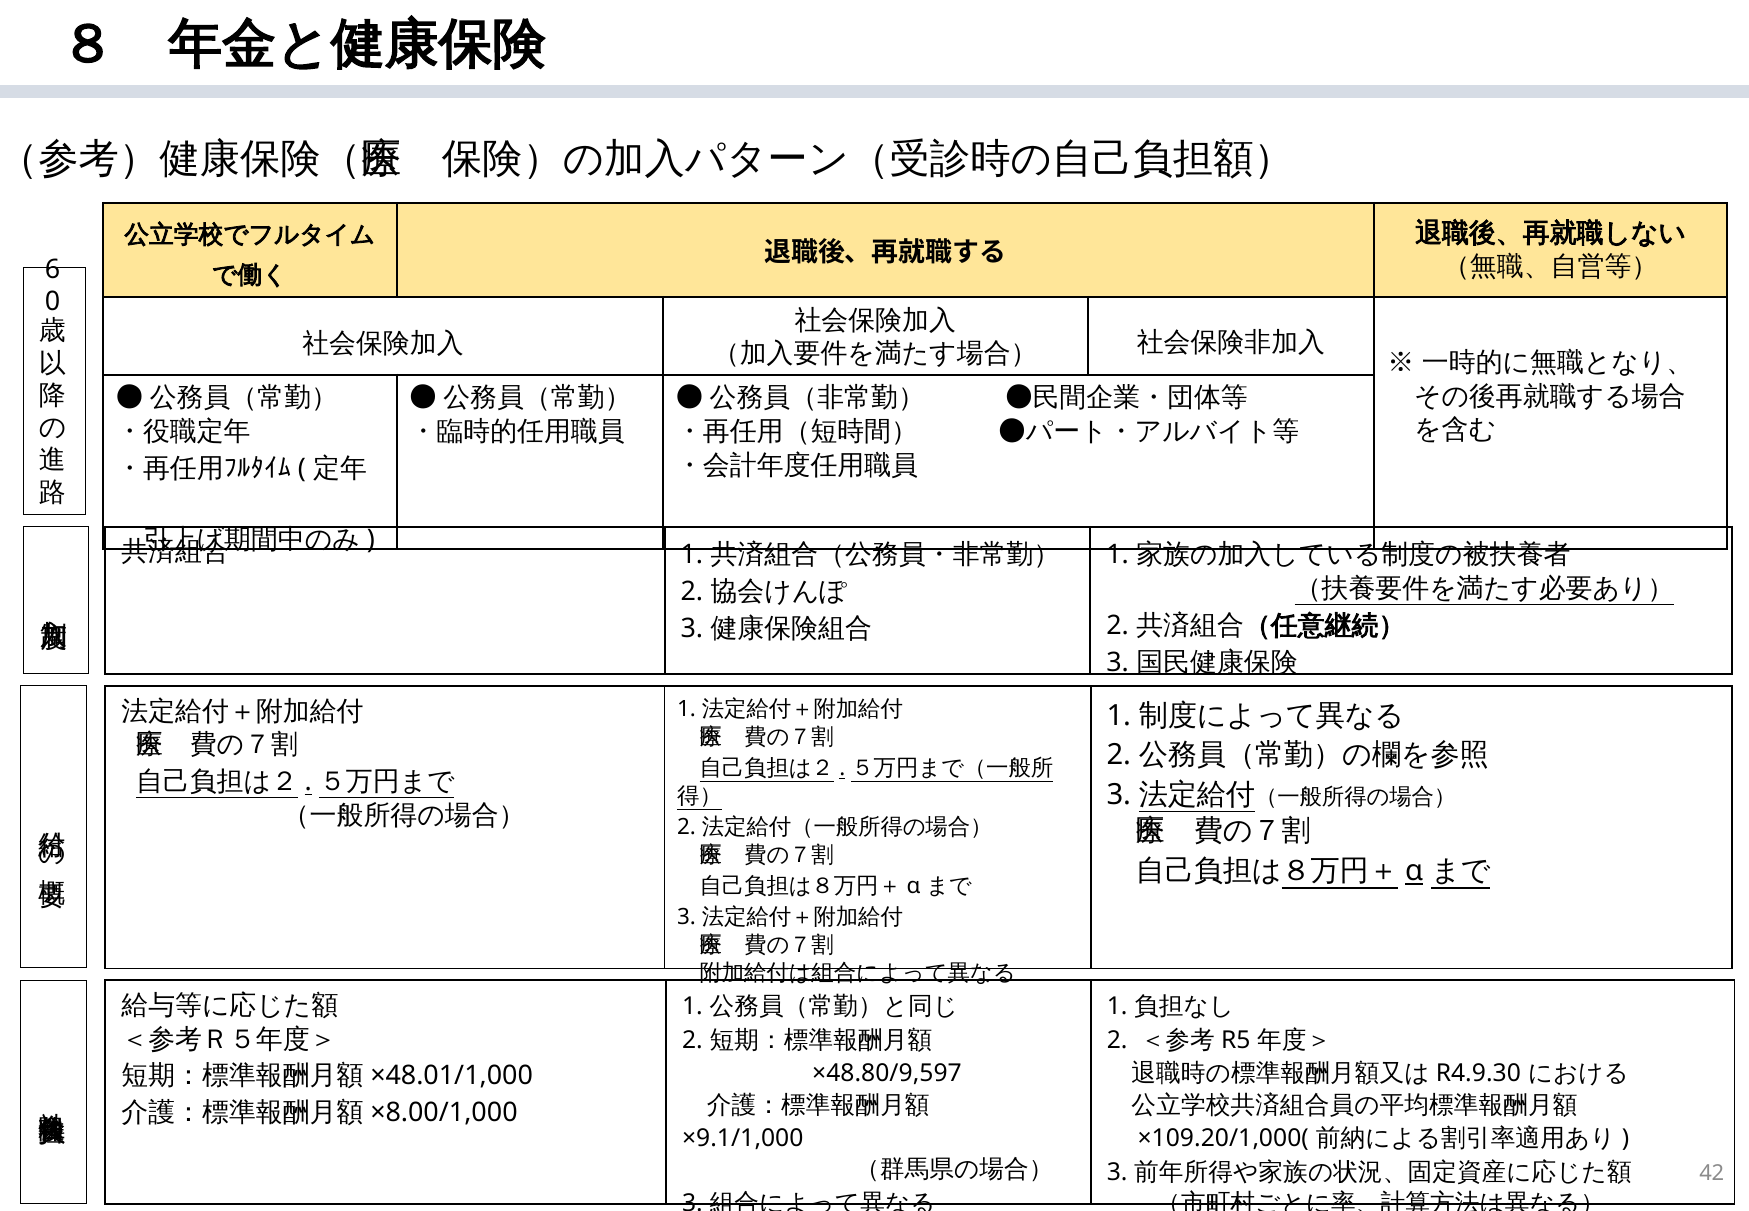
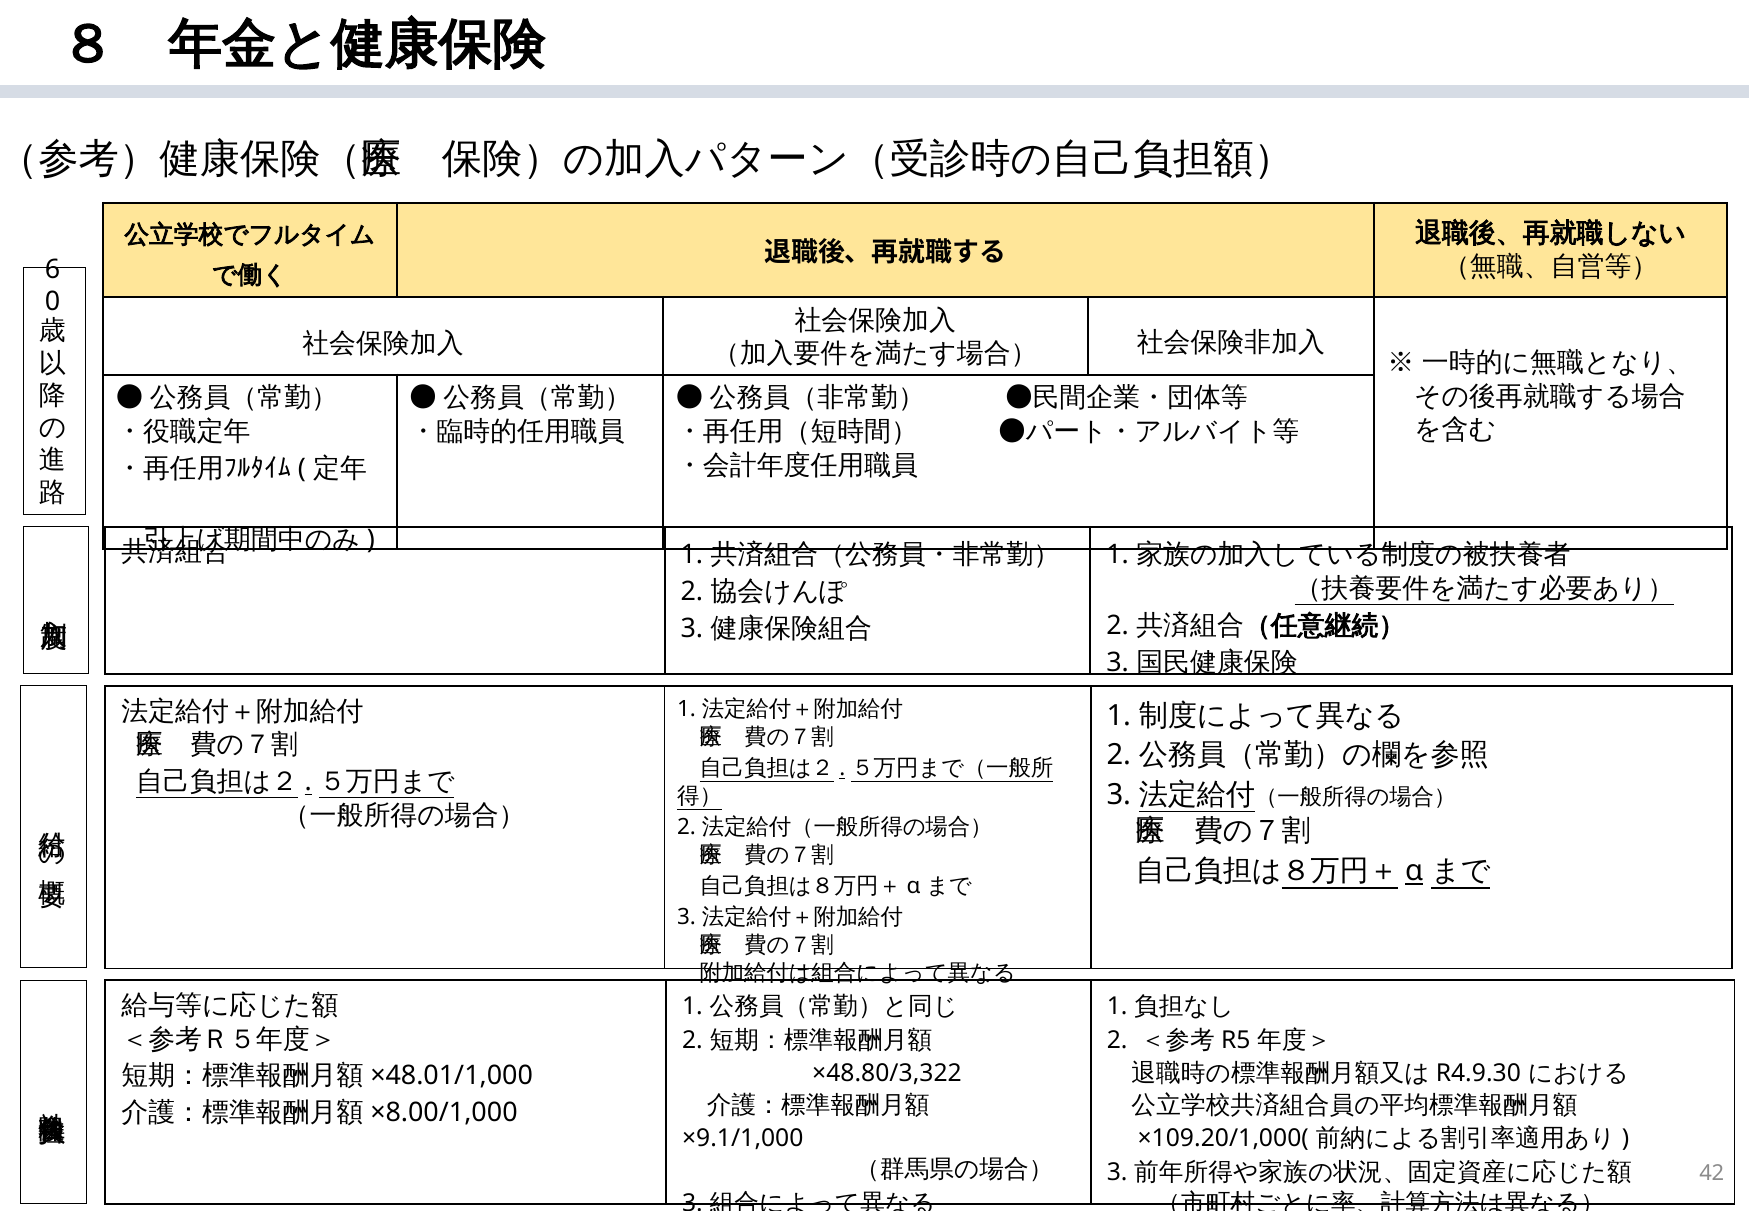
×48.80/9,597: ×48.80/9,597 -> ×48.80/3,322 (887, 1074)
